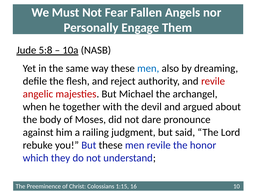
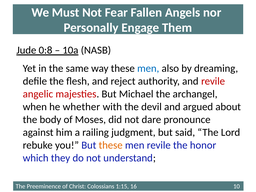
5:8: 5:8 -> 0:8 (45, 50)
together: together -> whether (81, 107)
these colour: black -> orange (111, 145)
